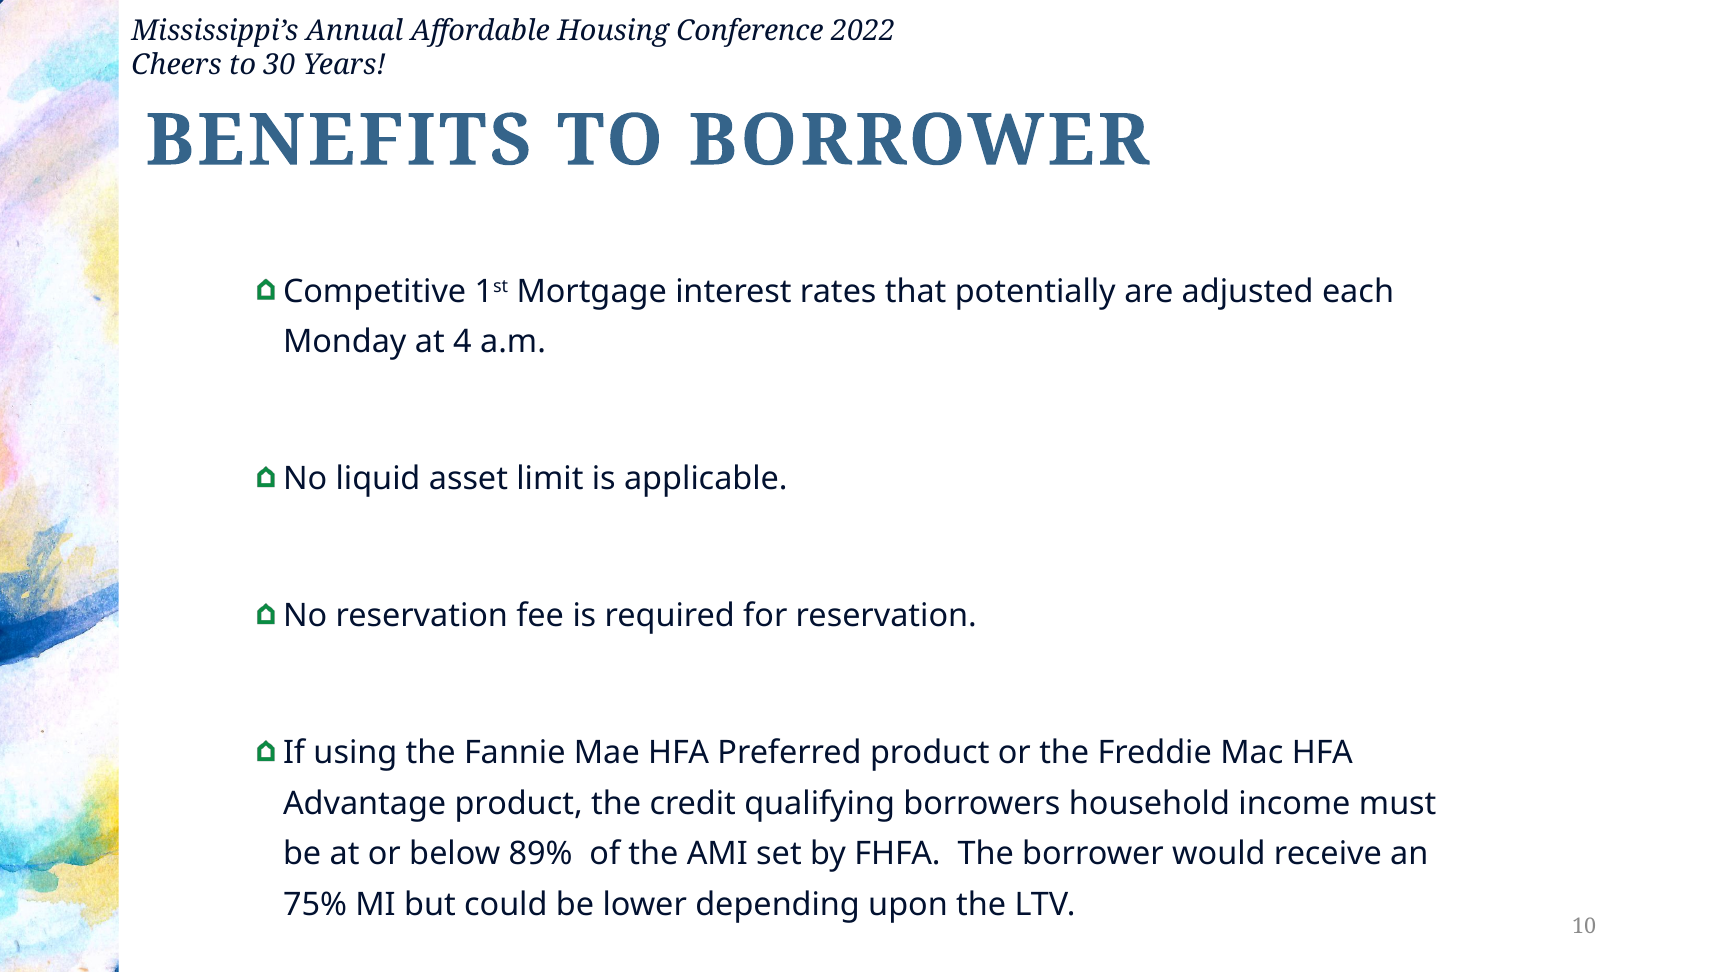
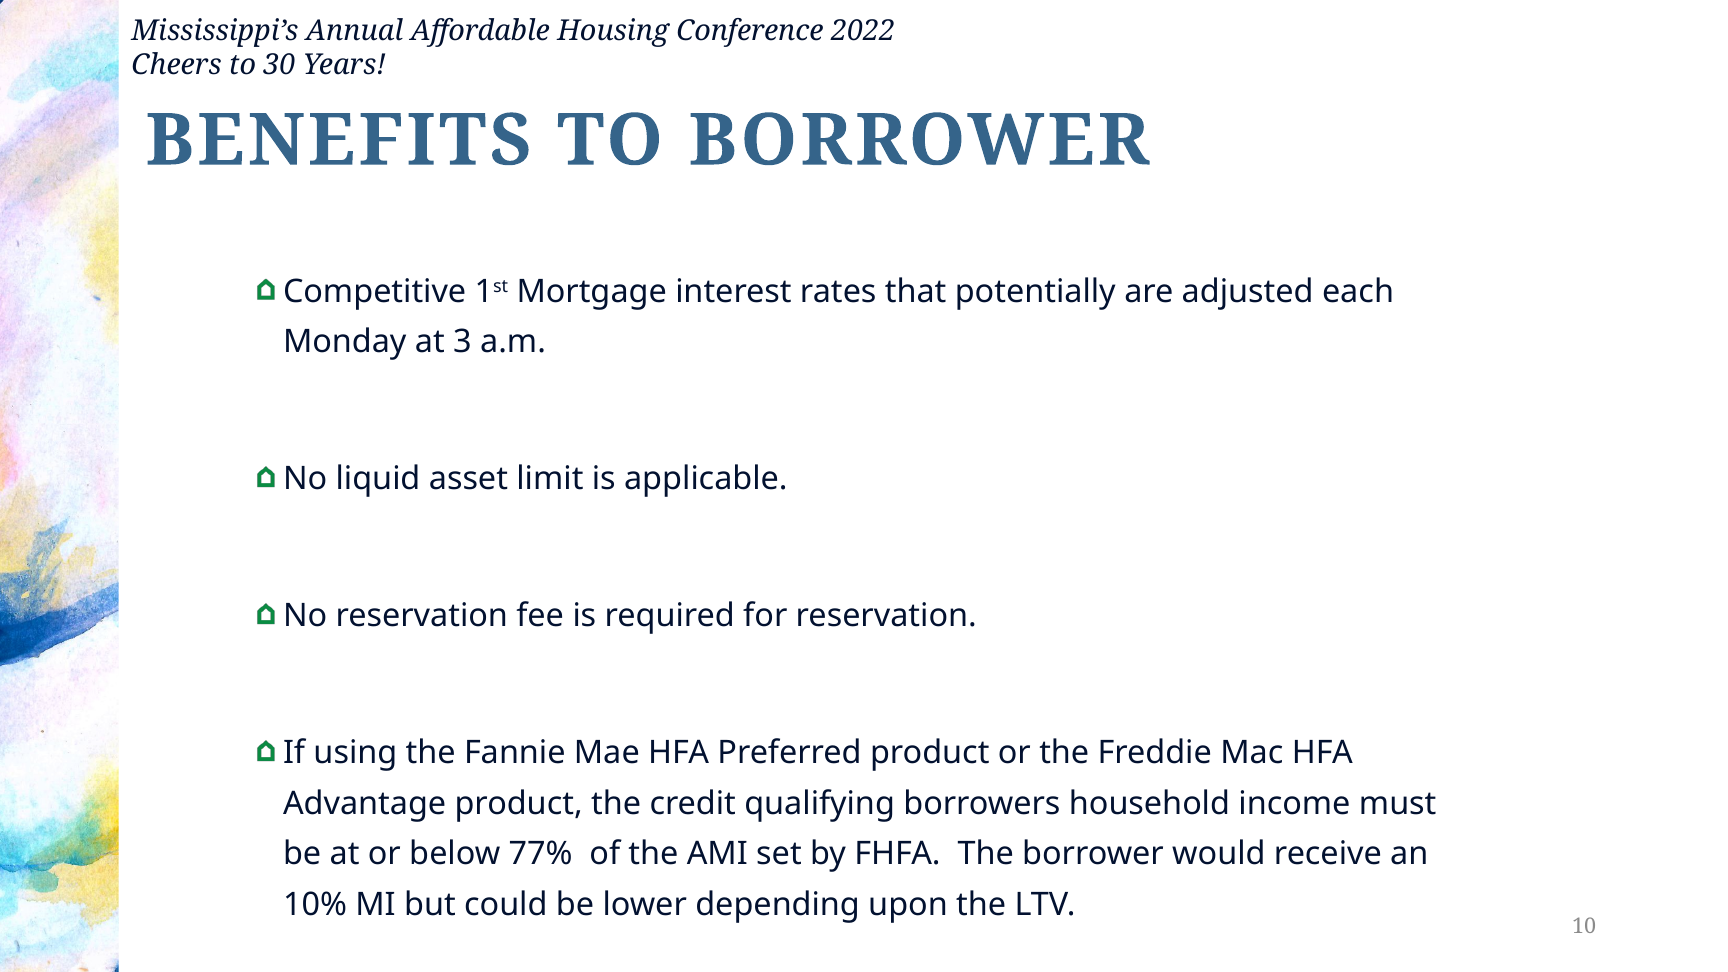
4: 4 -> 3 (462, 342)
89%: 89% -> 77% (541, 854)
75%: 75% -> 10% (315, 905)
